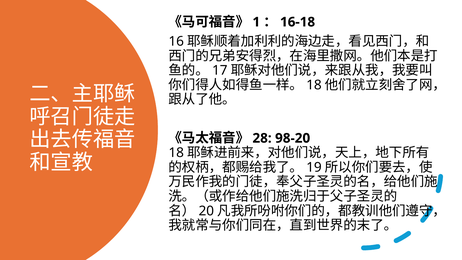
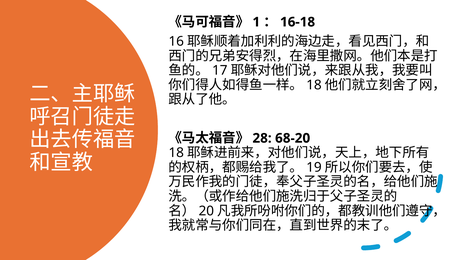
98-20: 98-20 -> 68-20 (293, 138)
